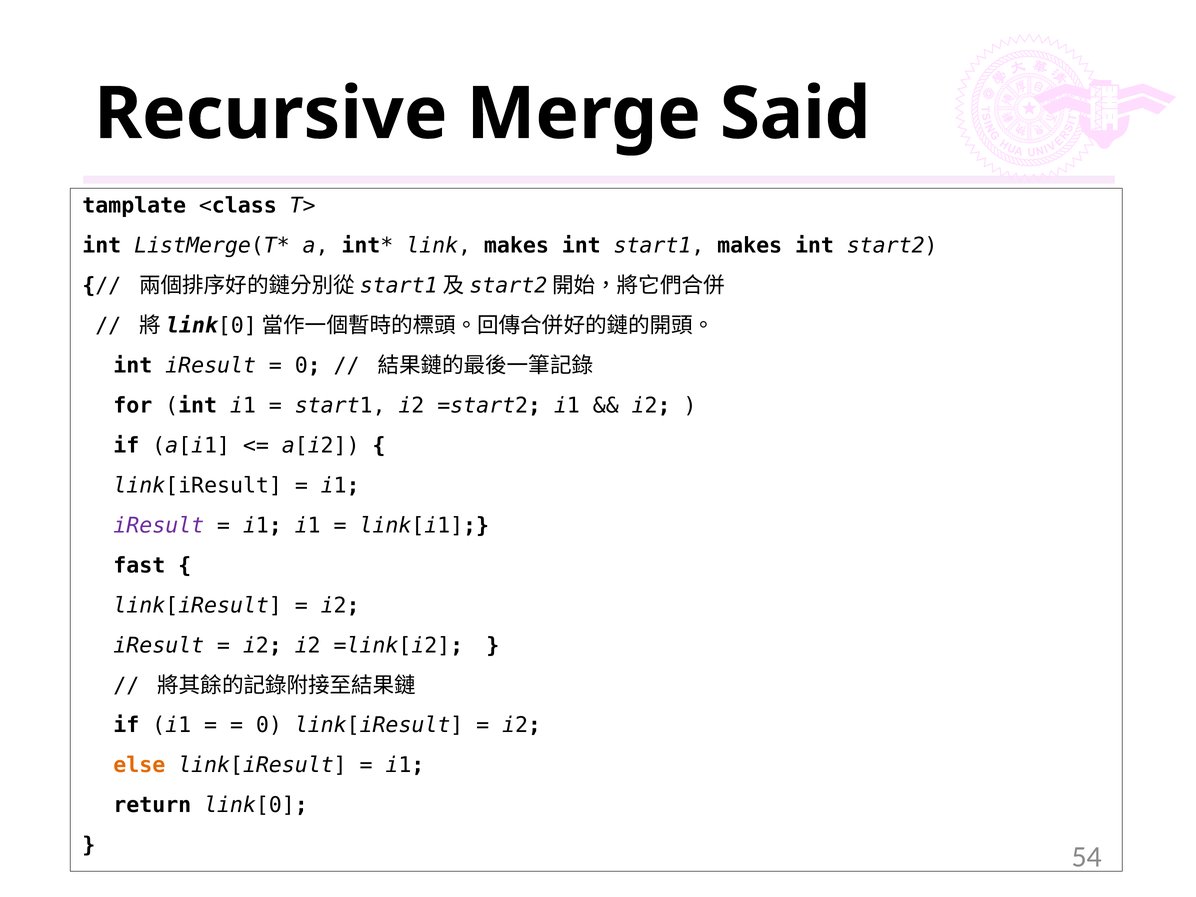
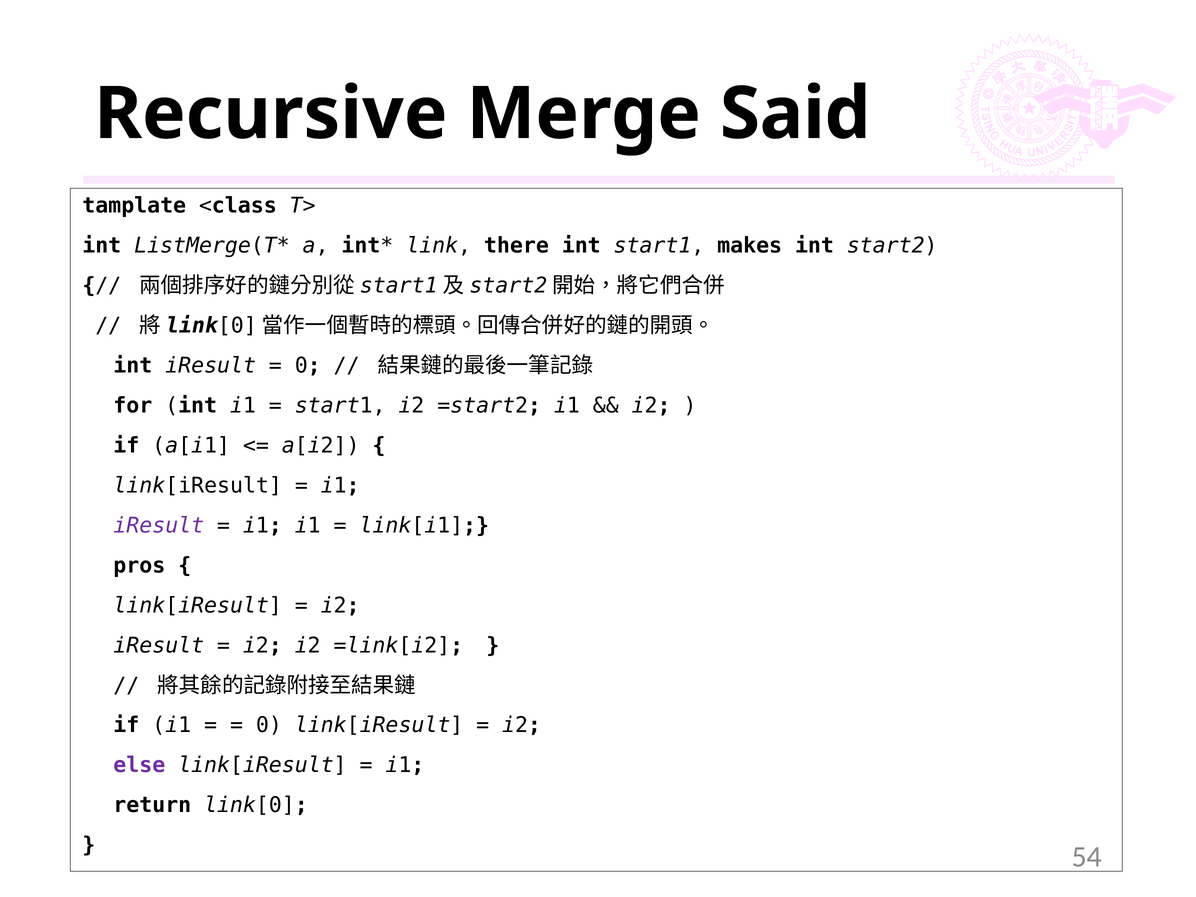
link makes: makes -> there (516, 246)
fast: fast -> pros (139, 565)
else colour: orange -> purple (139, 765)
